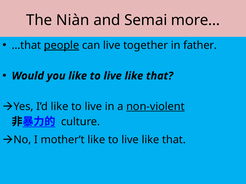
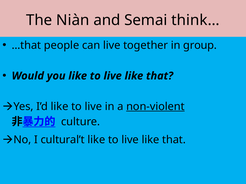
more…: more… -> think… (195, 20)
people underline: present -> none (62, 45)
father: father -> group (200, 45)
mother’t: mother’t -> cultural’t (63, 140)
